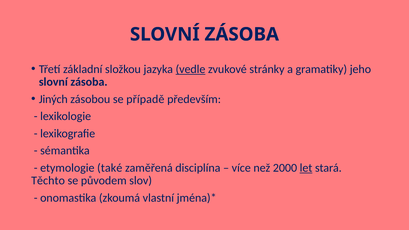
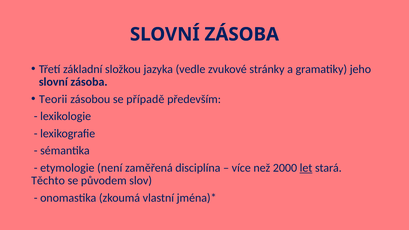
vedle underline: present -> none (191, 69)
Jiných: Jiných -> Teorii (53, 99)
také: také -> není (110, 168)
